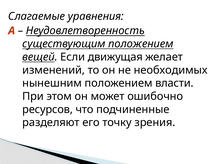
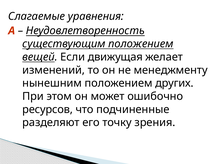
необходимых: необходимых -> менеджменту (171, 70)
власти: власти -> других (174, 83)
